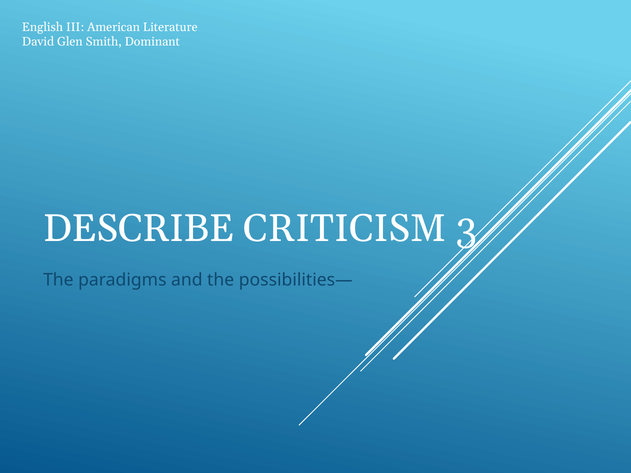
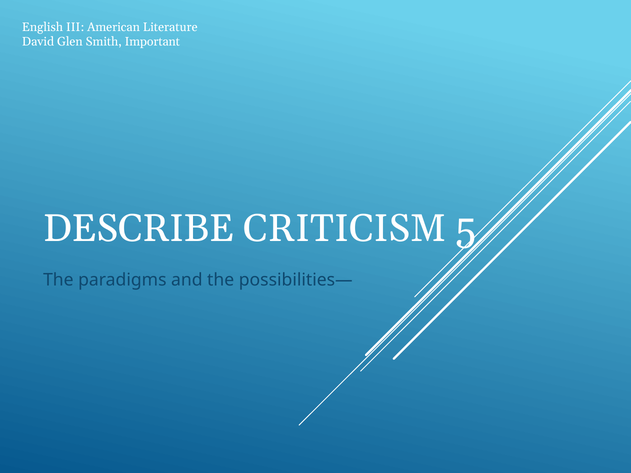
Dominant: Dominant -> Important (152, 42)
3: 3 -> 5 (466, 229)
